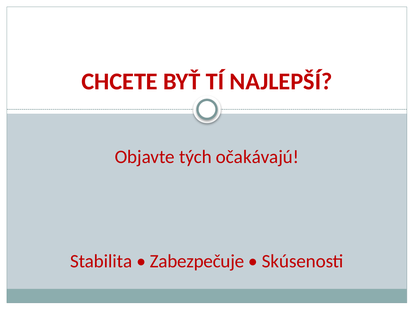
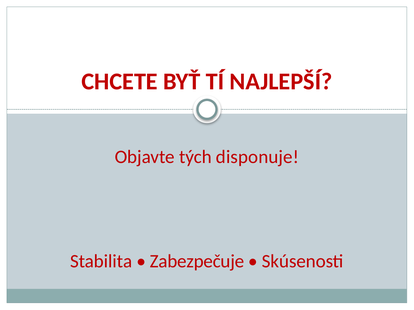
očakávajú: očakávajú -> disponuje (257, 157)
